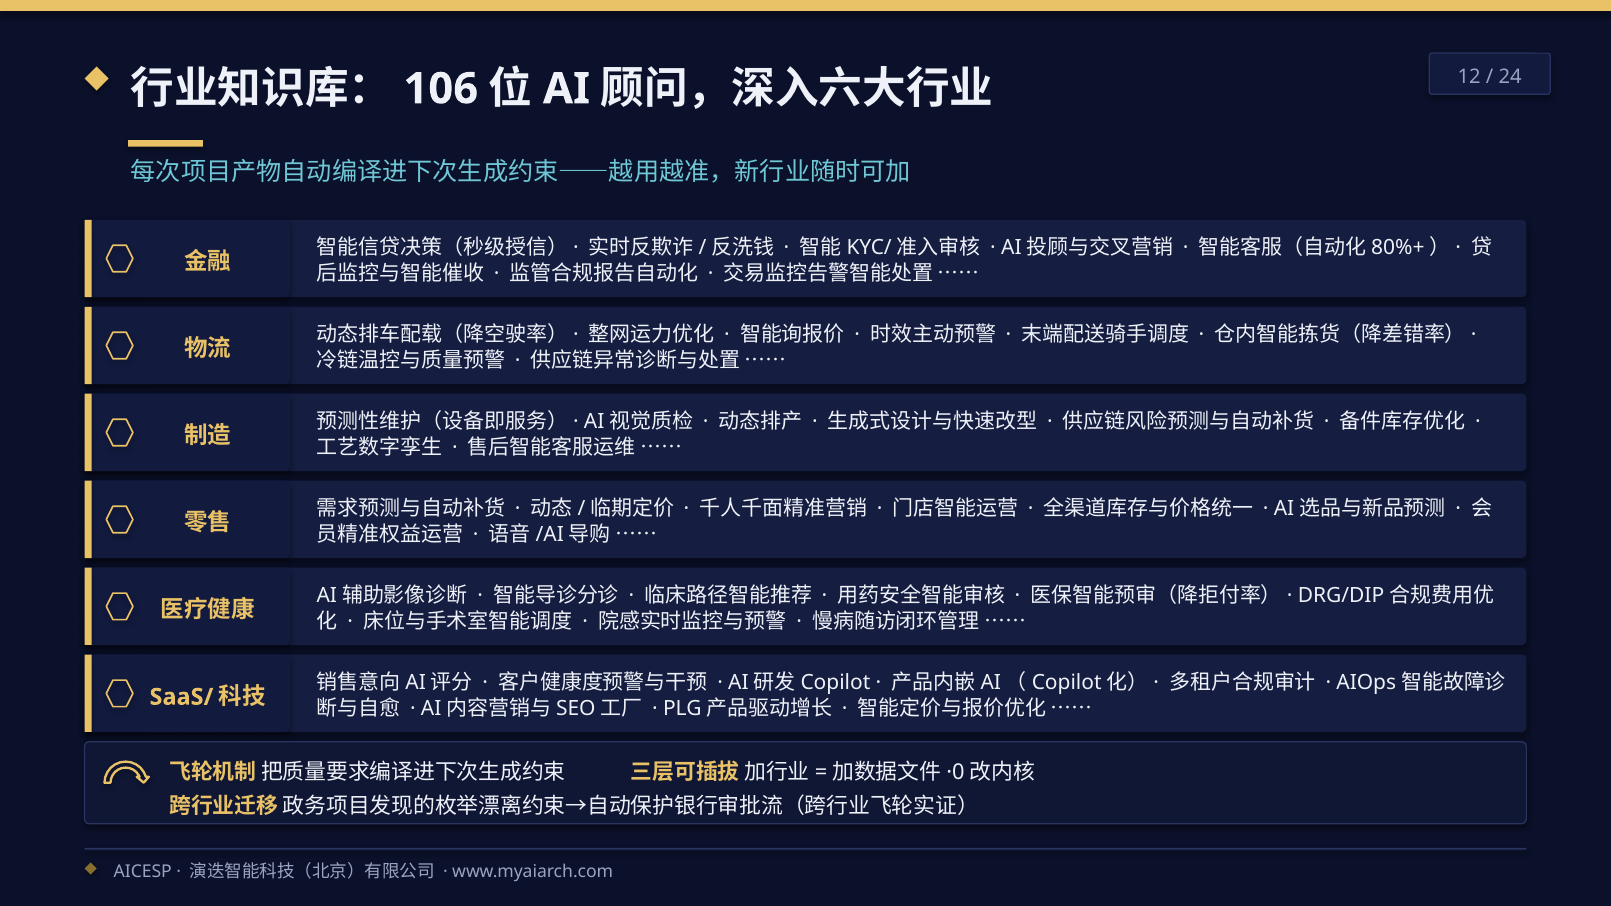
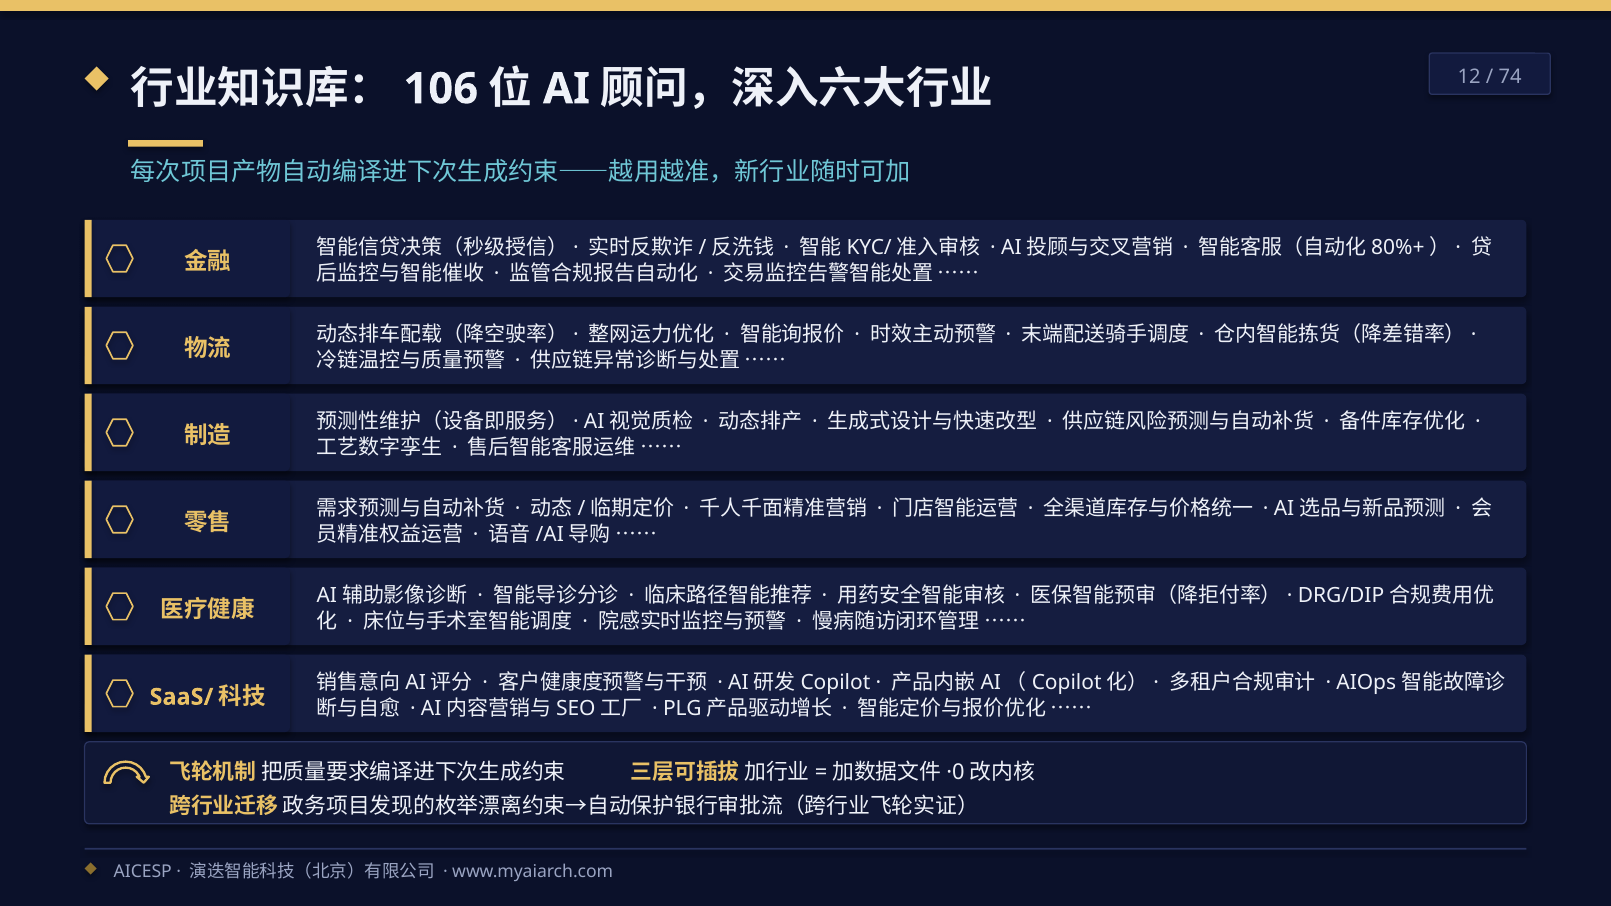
24: 24 -> 74 (1510, 77)
